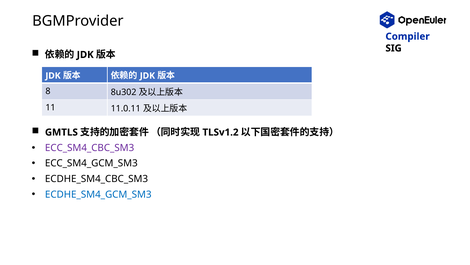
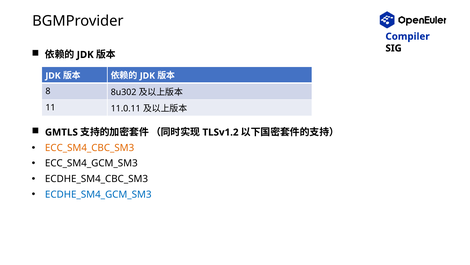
ECC_SM4_CBC_SM3 colour: purple -> orange (90, 148)
